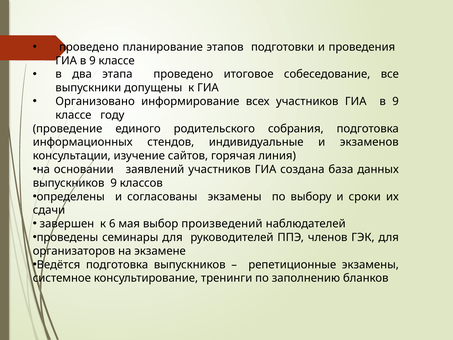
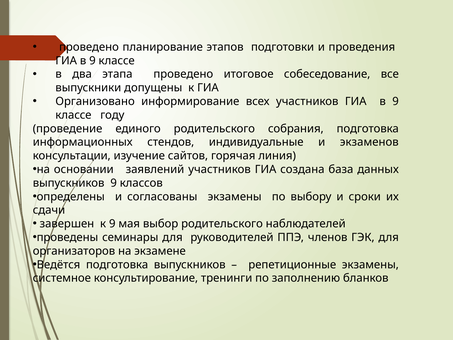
к 6: 6 -> 9 (112, 224)
выбор произведений: произведений -> родительского (222, 224)
